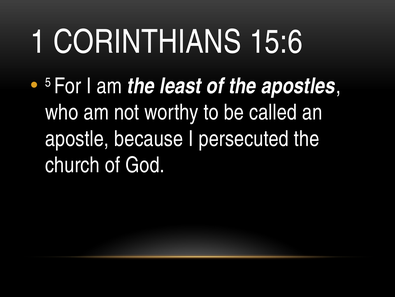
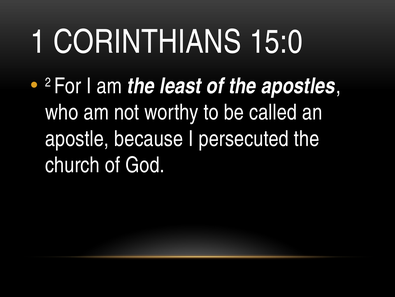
15:6: 15:6 -> 15:0 (276, 42)
5: 5 -> 2 (48, 82)
